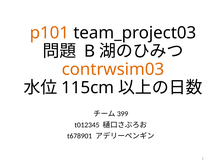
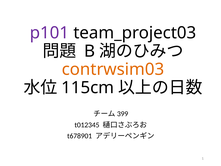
p101 colour: orange -> purple (49, 33)
